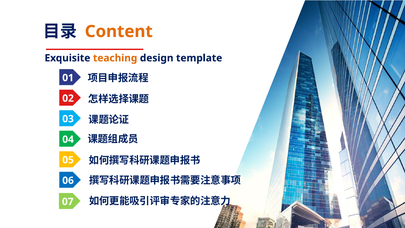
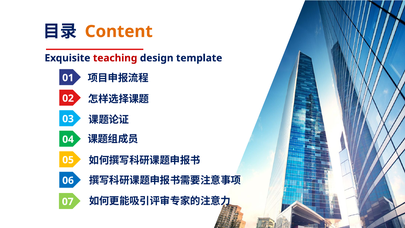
teaching colour: orange -> red (115, 58)
